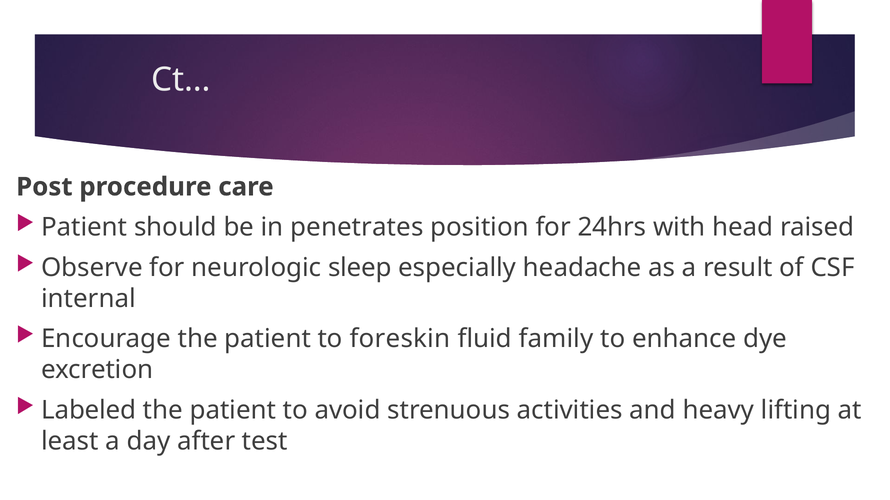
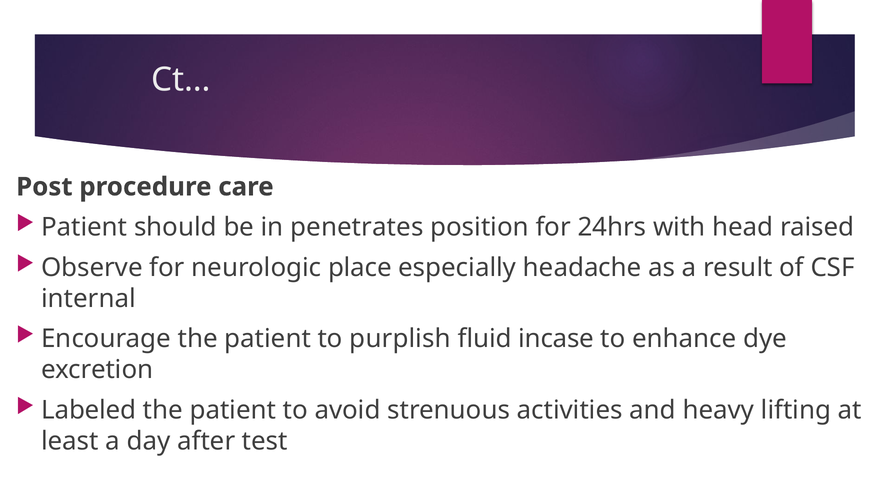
sleep: sleep -> place (360, 268)
foreskin: foreskin -> purplish (400, 339)
family: family -> incase (556, 339)
